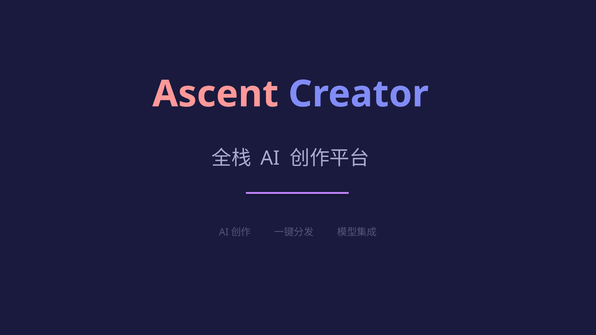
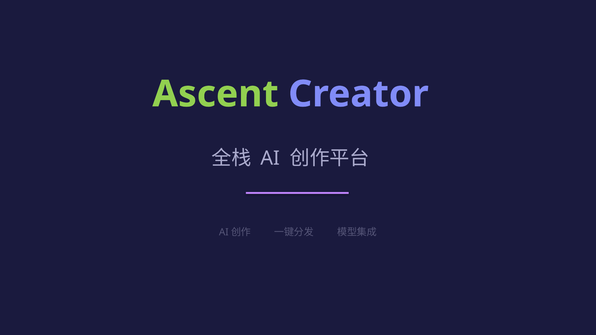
Ascent colour: pink -> light green (215, 94)
